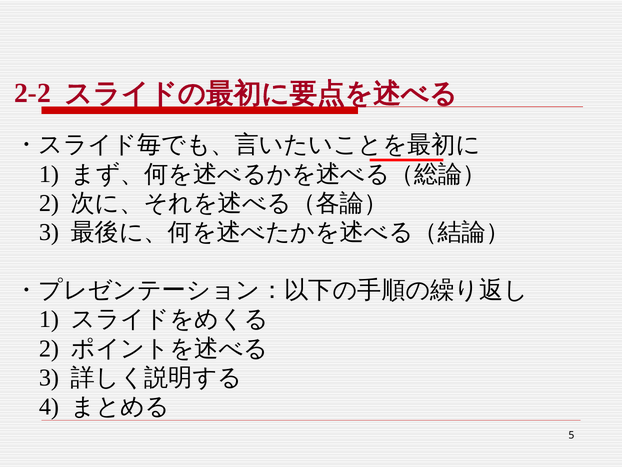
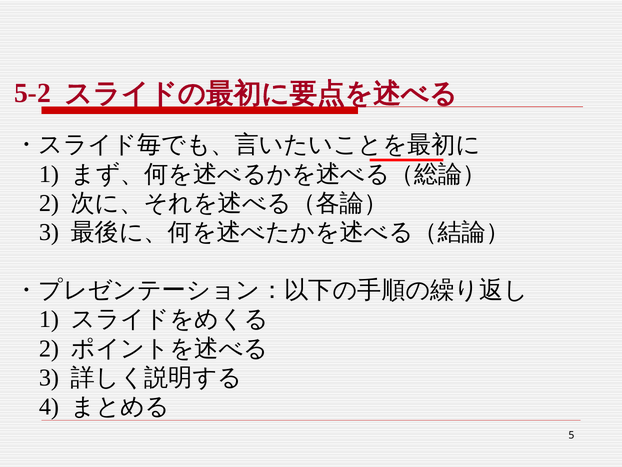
2-2: 2-2 -> 5-2 (33, 93)
